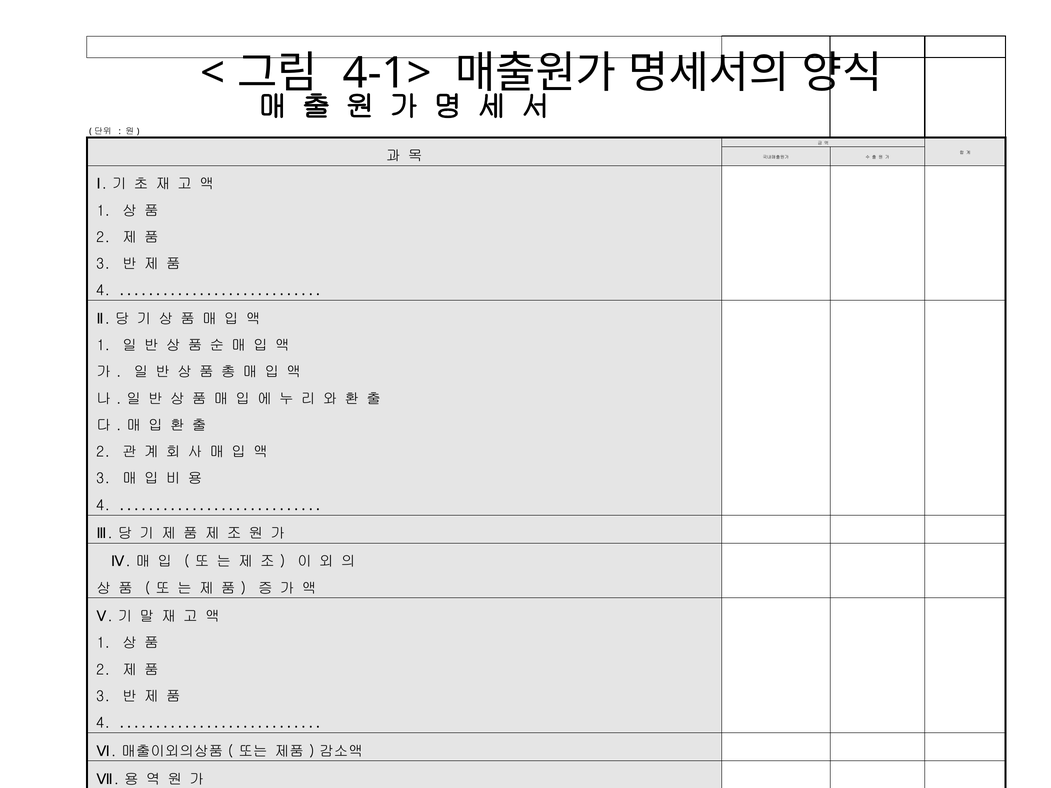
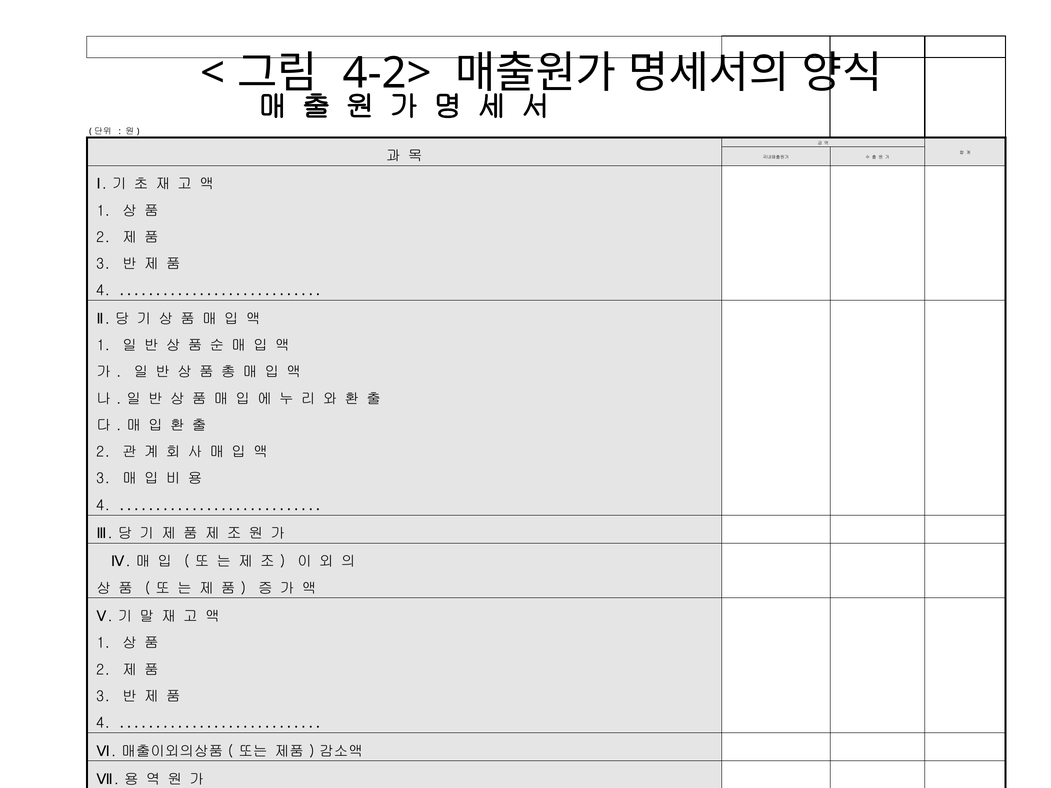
4-1>: 4-1> -> 4-2> (387, 73)
